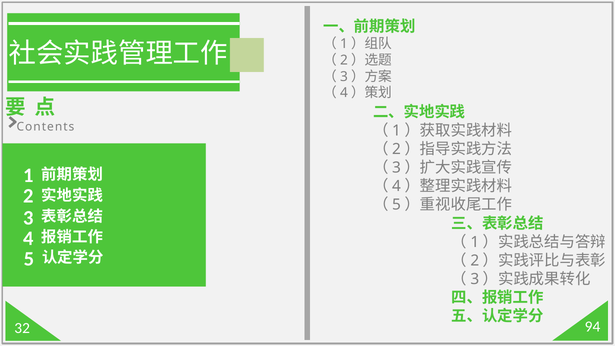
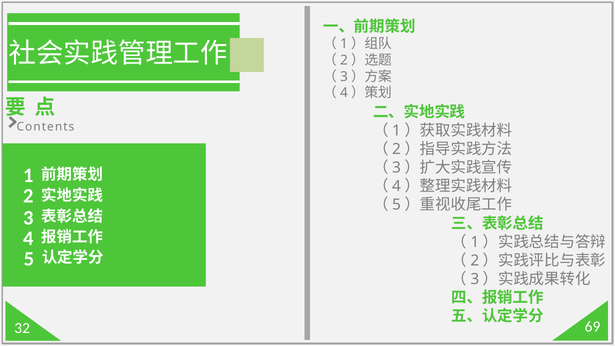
94: 94 -> 69 (593, 327)
